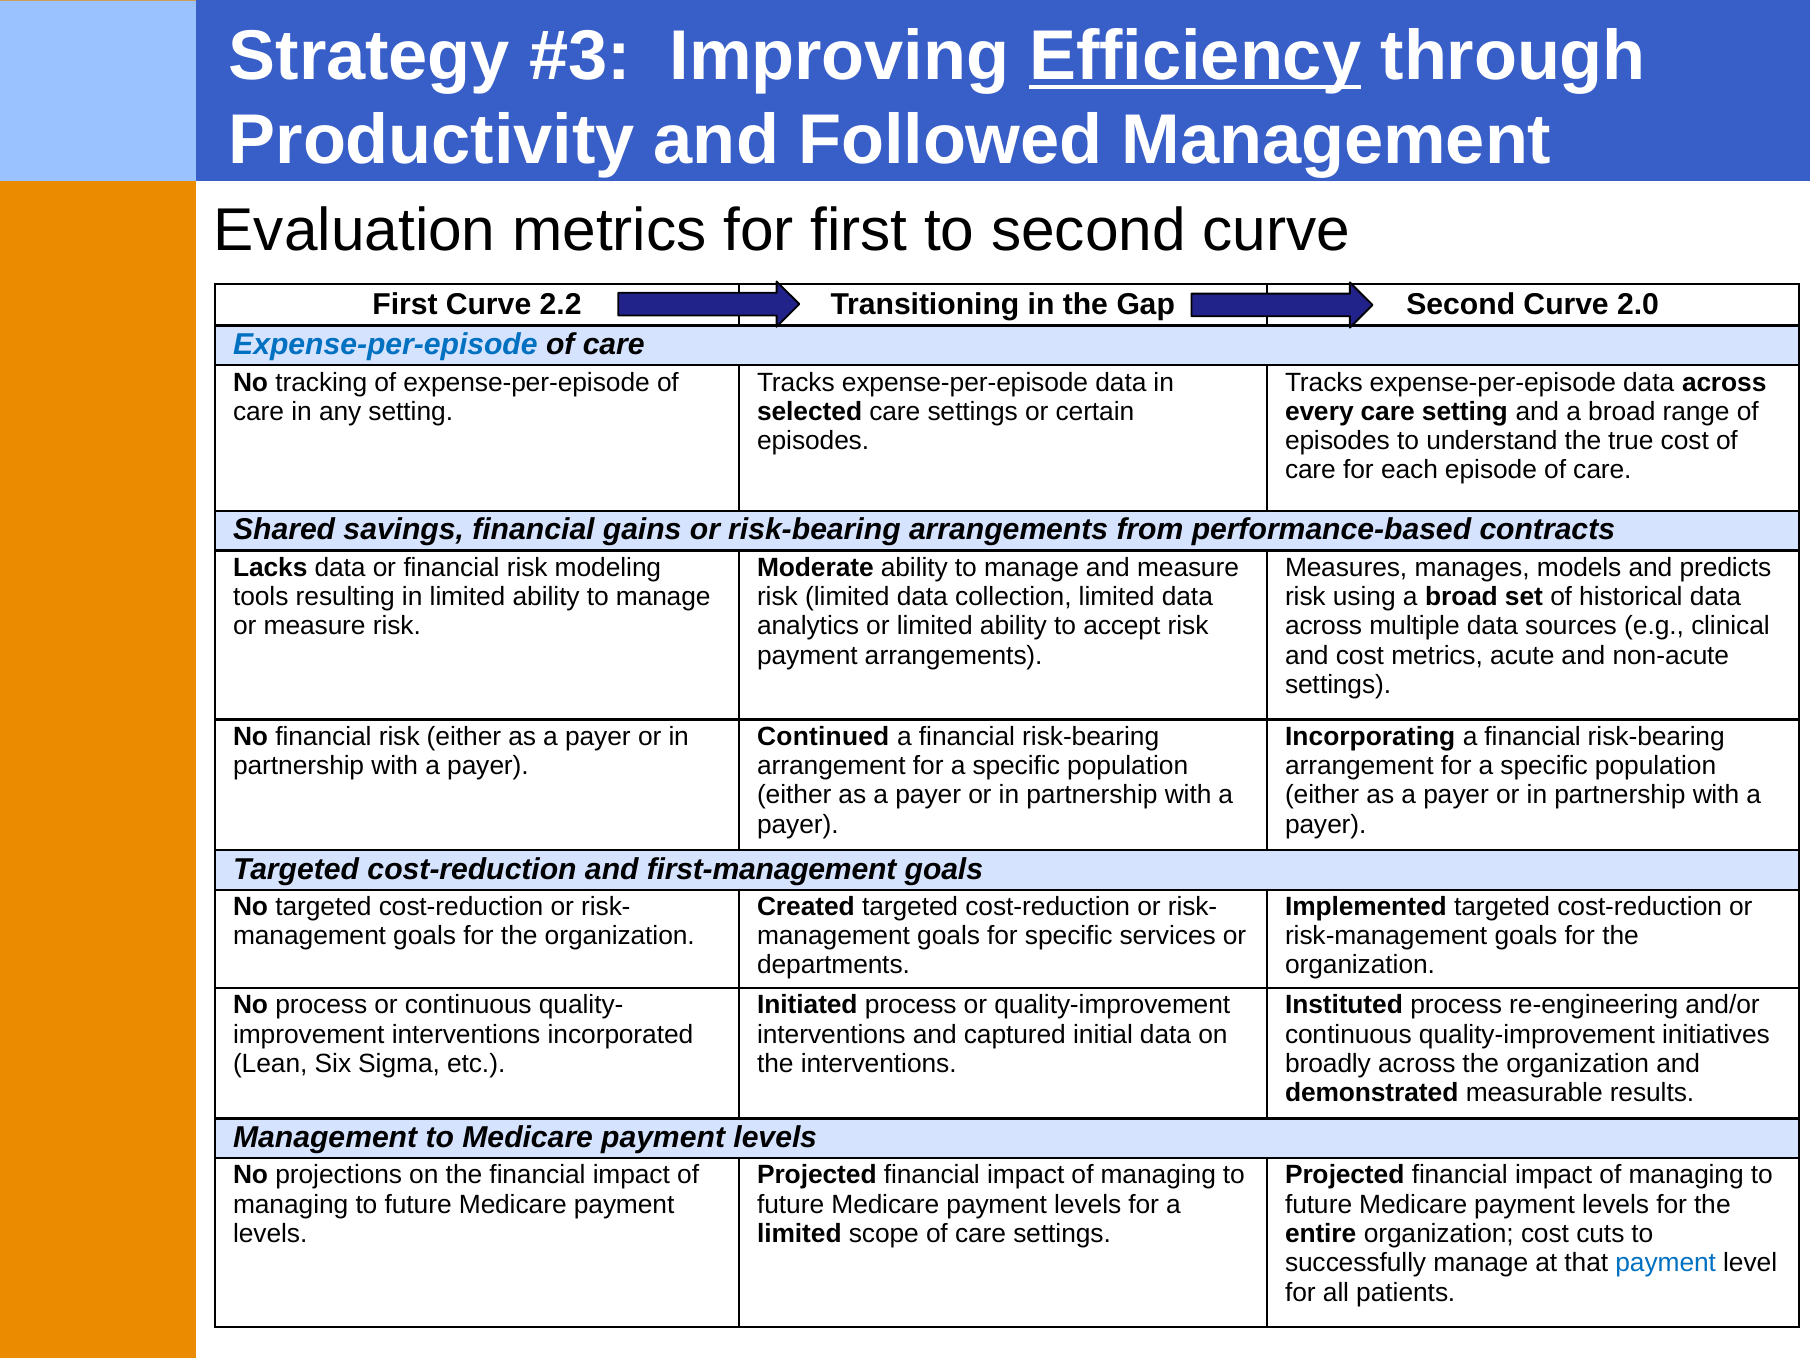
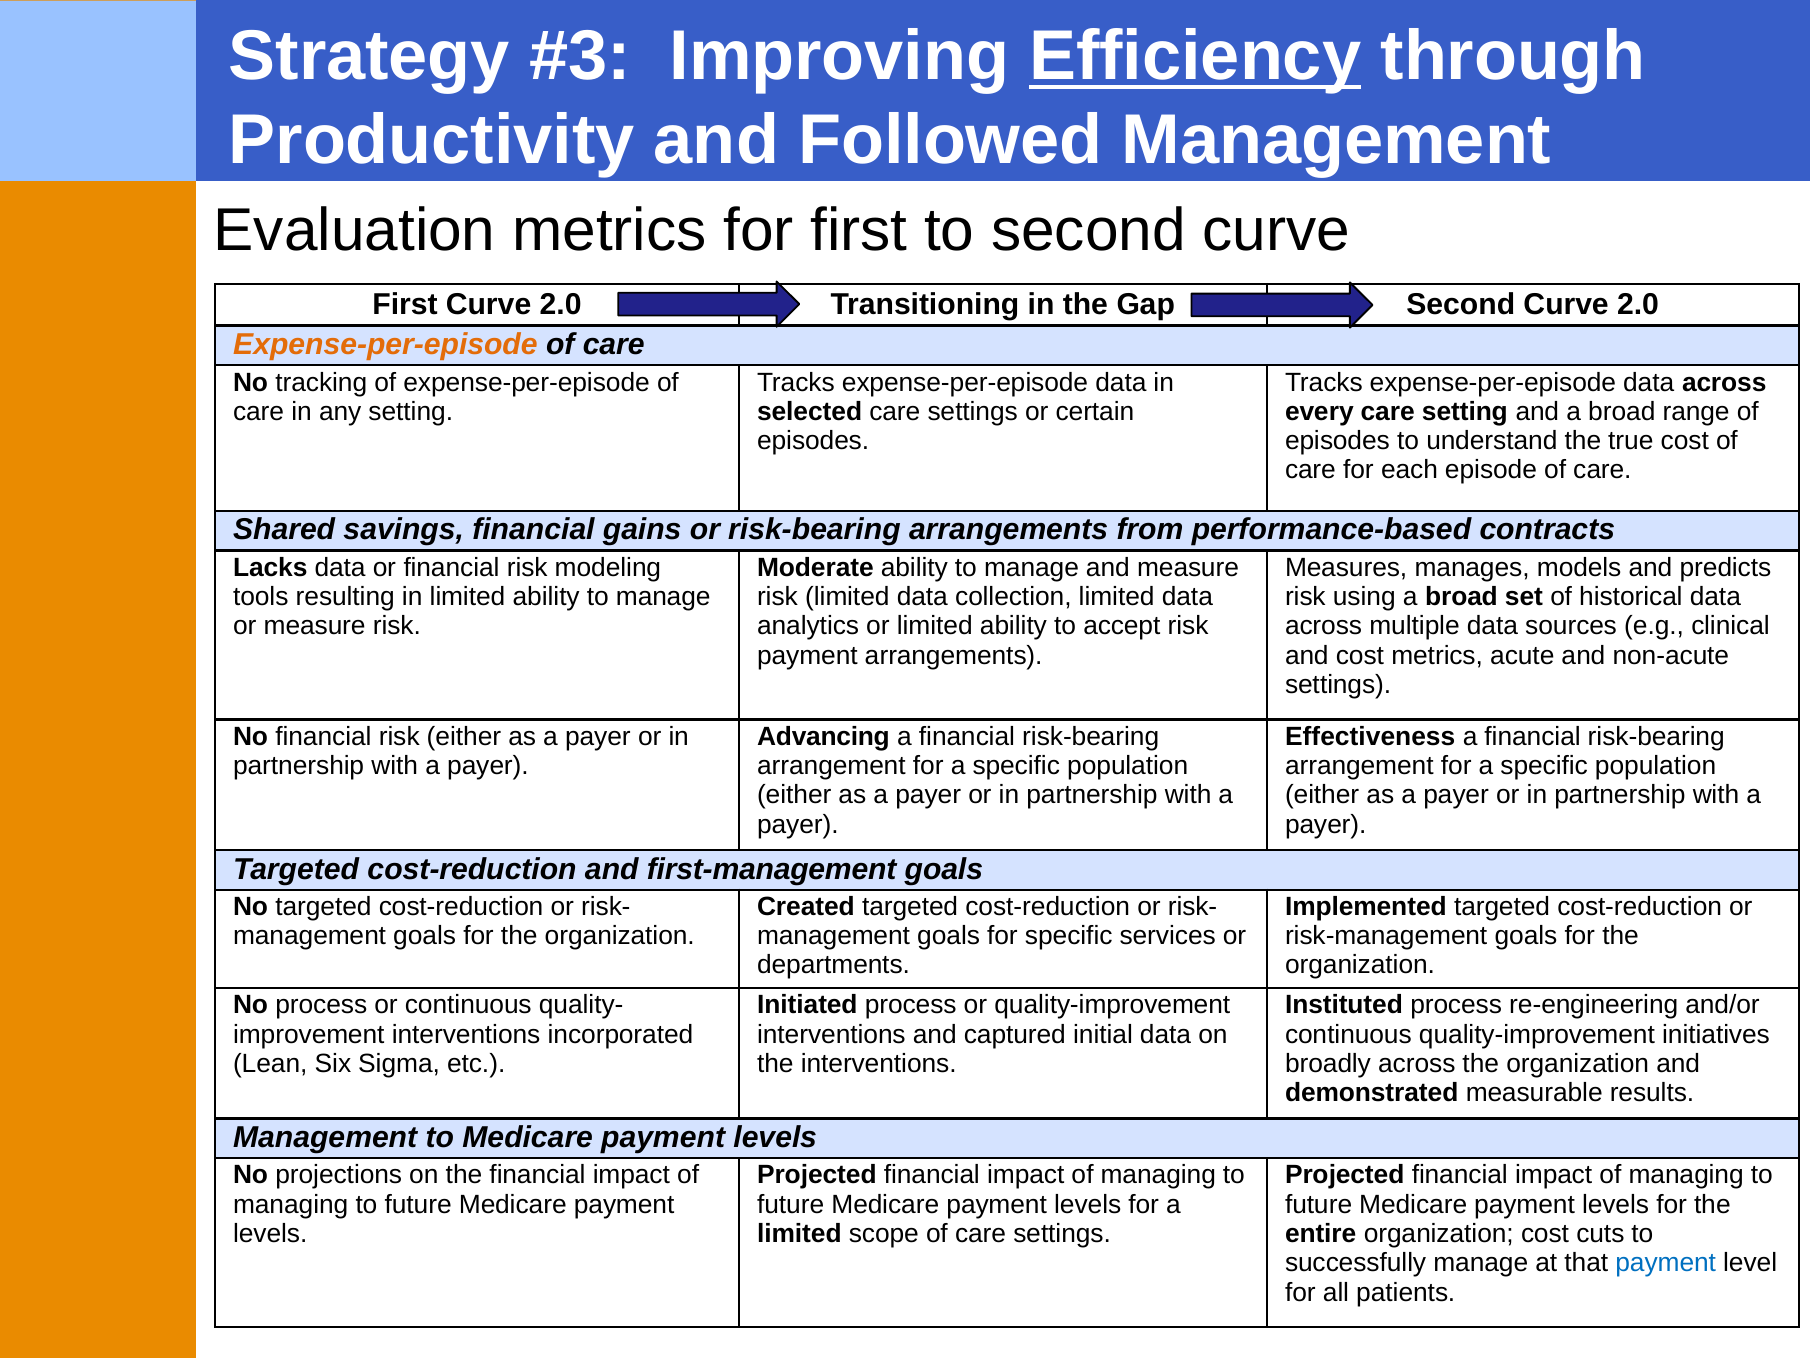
First Curve 2.2: 2.2 -> 2.0 (561, 305)
Expense-per-episode colour: blue -> orange (385, 345)
Continued: Continued -> Advancing (824, 736)
Incorporating: Incorporating -> Effectiveness (1370, 736)
